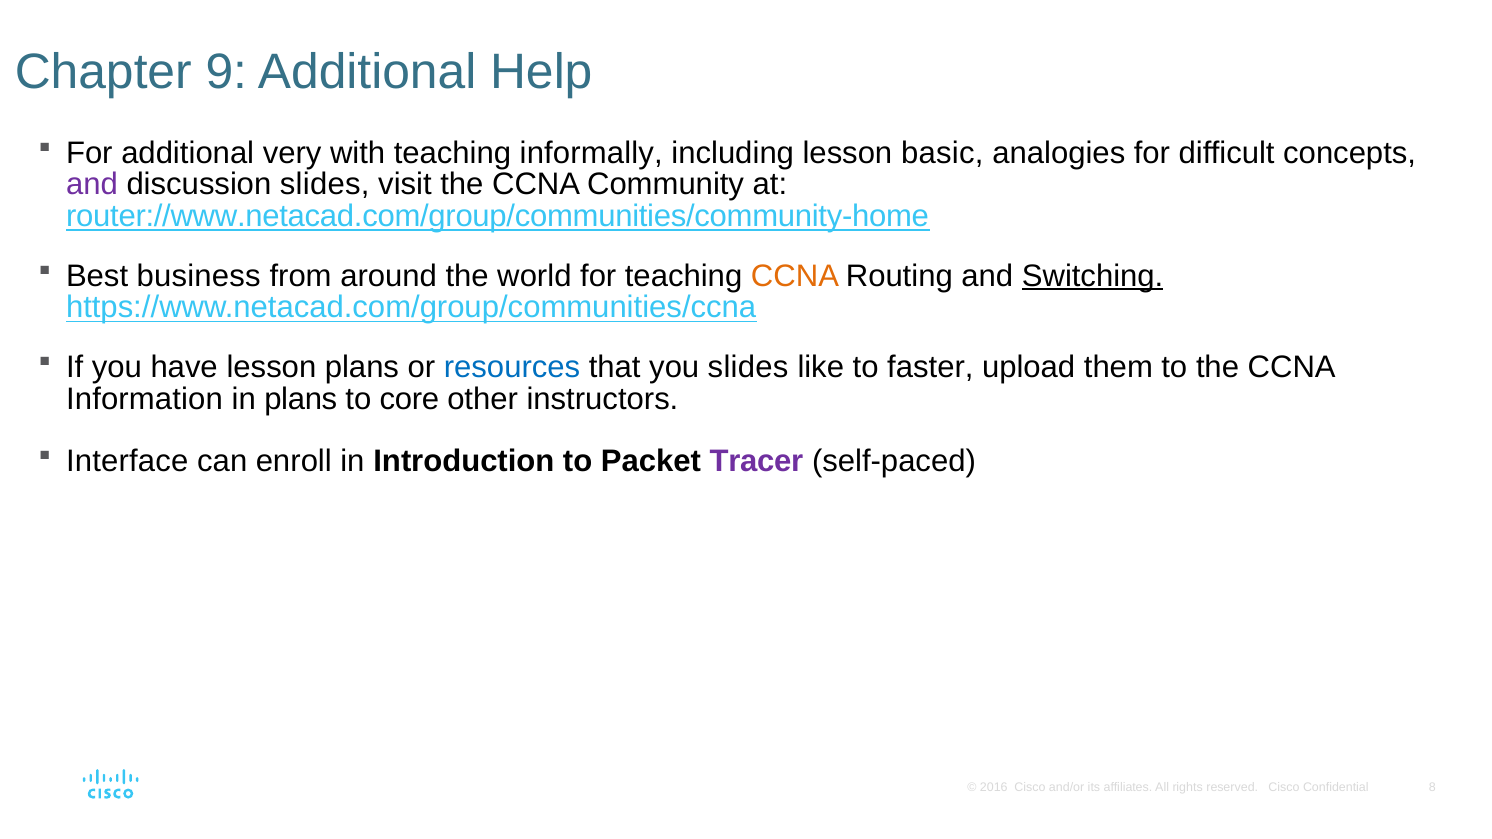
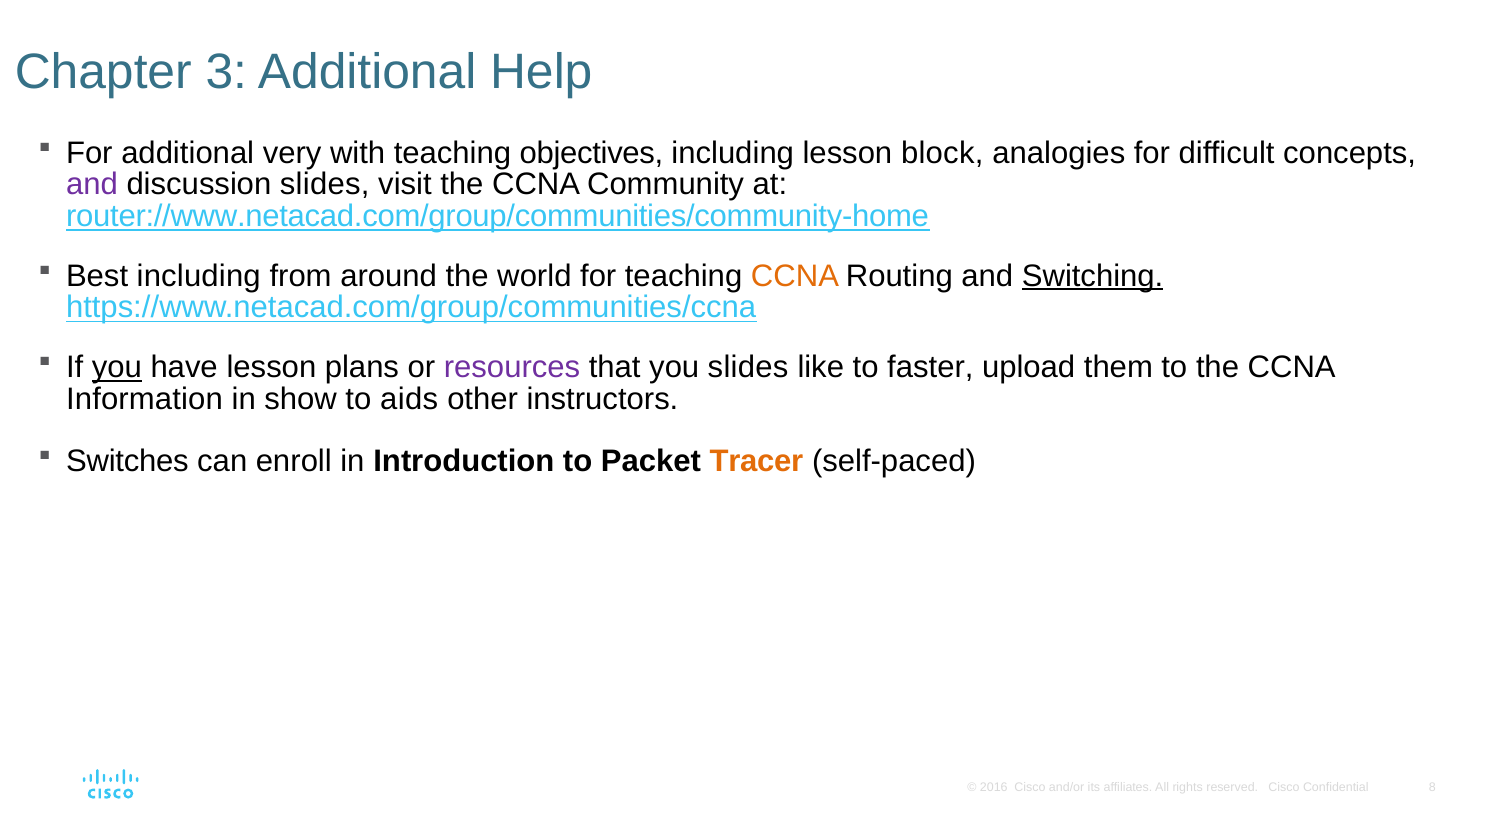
9: 9 -> 3 (226, 72)
informally: informally -> objectives (591, 153)
basic: basic -> block (942, 153)
Best business: business -> including (199, 276)
you underline: none -> present (117, 368)
resources colour: blue -> purple (512, 368)
in plans: plans -> show (301, 399)
core: core -> aids (409, 399)
Interface: Interface -> Switches (127, 462)
Tracer colour: purple -> orange (756, 462)
